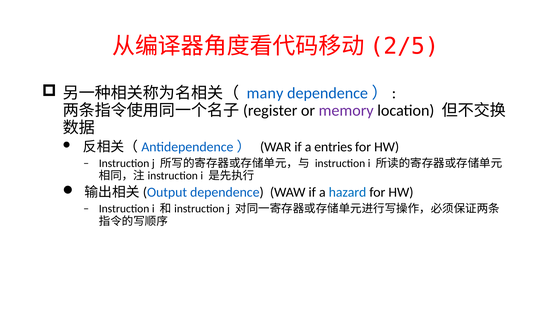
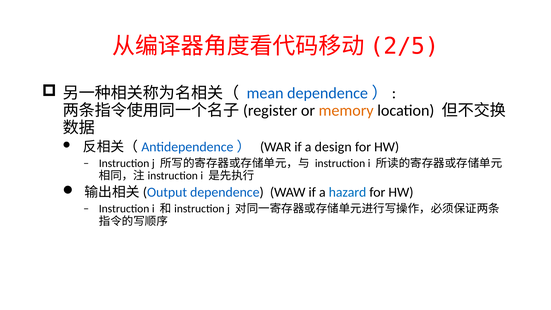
many: many -> mean (265, 93)
memory colour: purple -> orange (346, 111)
entries: entries -> design (333, 147)
